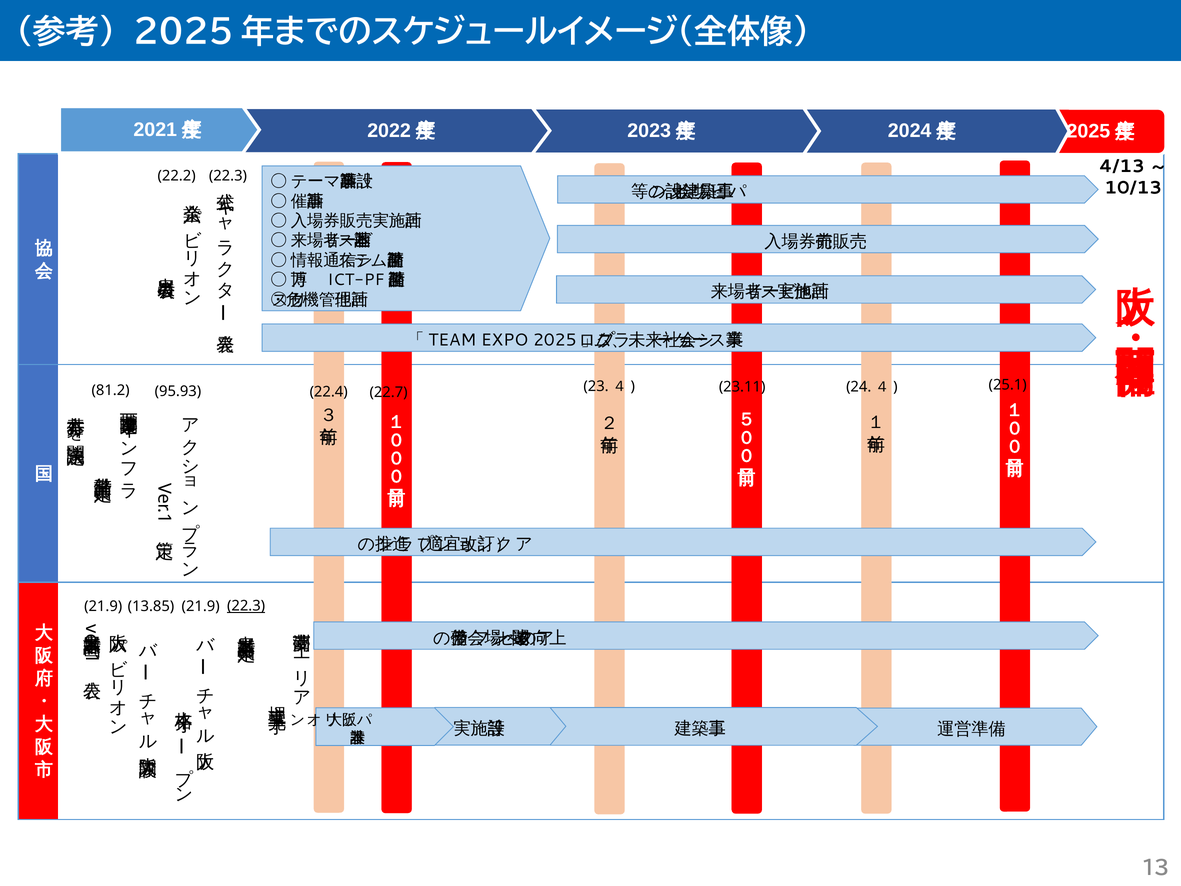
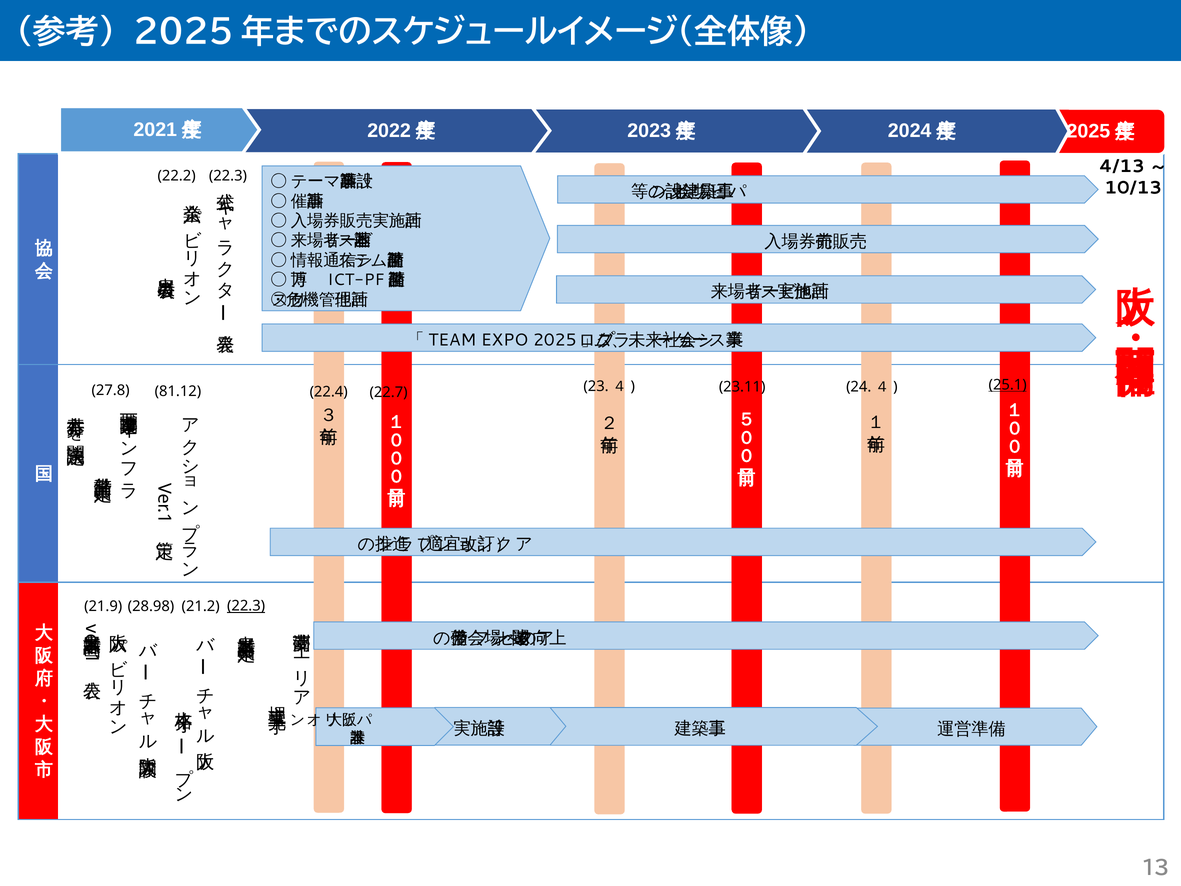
81.2: 81.2 -> 27.8 (111, 390)
95.93: 95.93 -> 81.12 (178, 391)
25.1 underline: none -> present (1008, 385)
21.9: 21.9 -> 21.2 (201, 606)
13.85: 13.85 -> 28.98 (151, 606)
